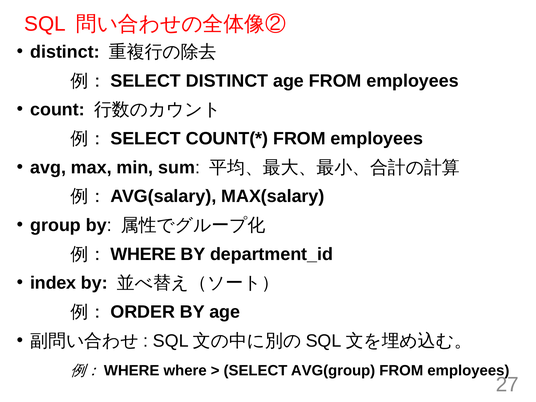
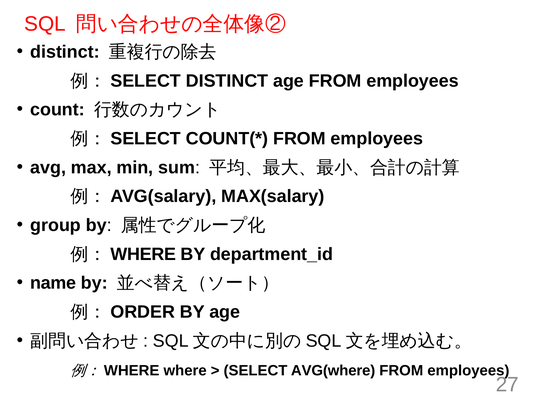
index: index -> name (53, 283)
AVG(group: AVG(group -> AVG(where (333, 371)
